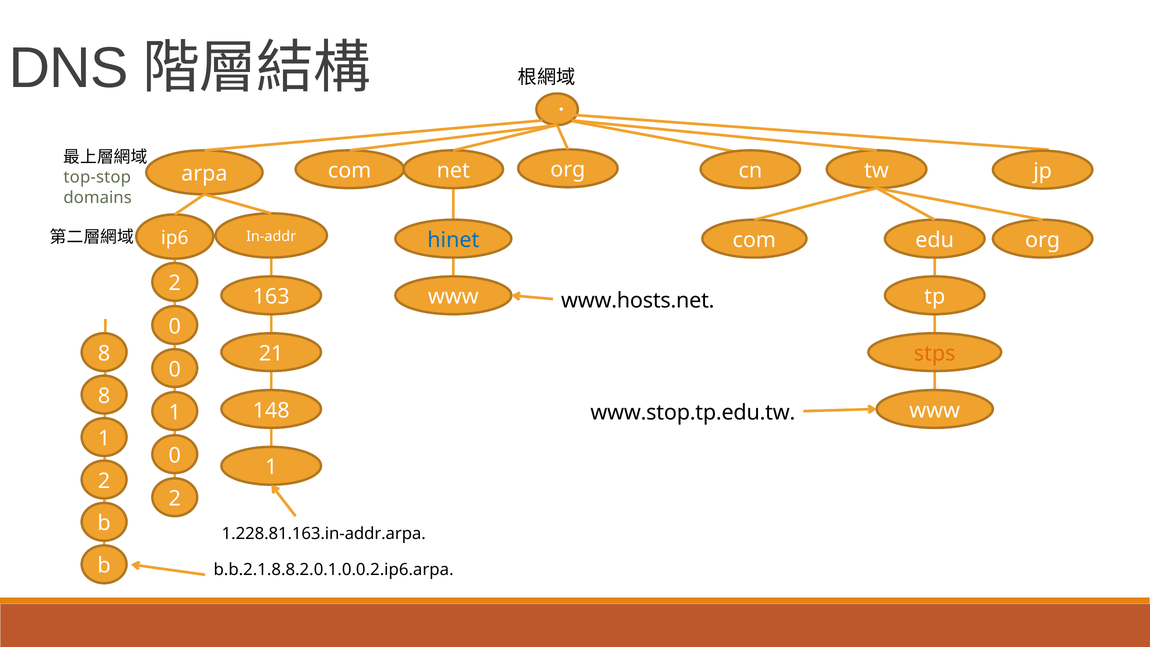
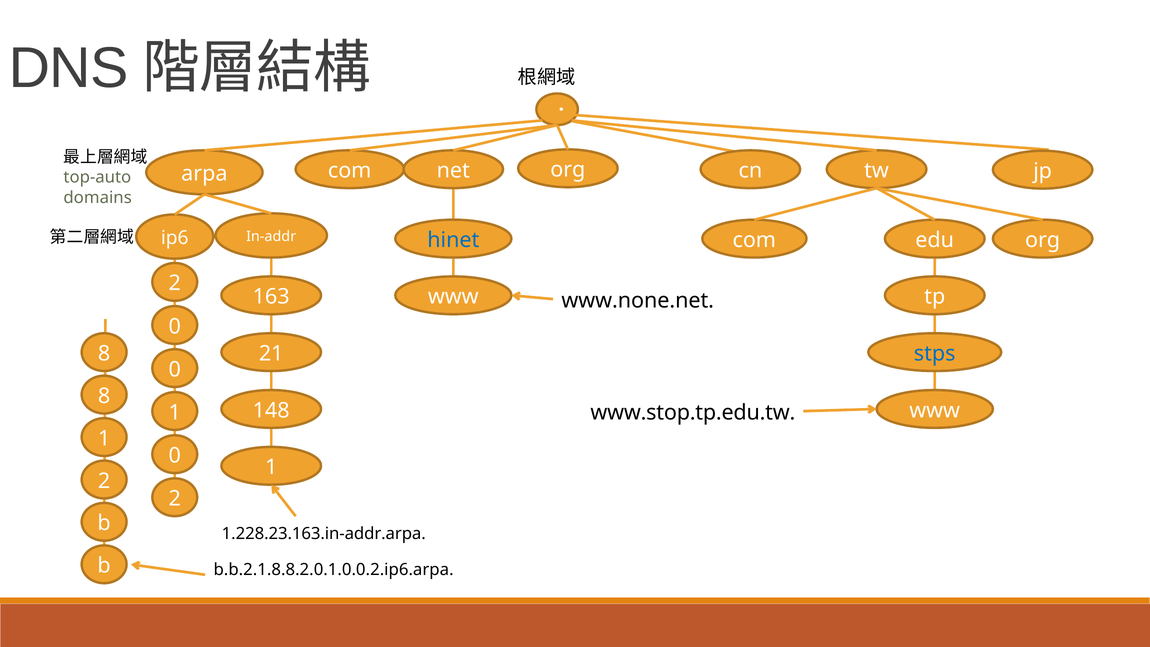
top-stop: top-stop -> top-auto (97, 177)
www.hosts.net: www.hosts.net -> www.none.net (638, 301)
stps colour: orange -> blue (935, 354)
1.228.81.163.in-addr.arpa: 1.228.81.163.in-addr.arpa -> 1.228.23.163.in-addr.arpa (324, 533)
